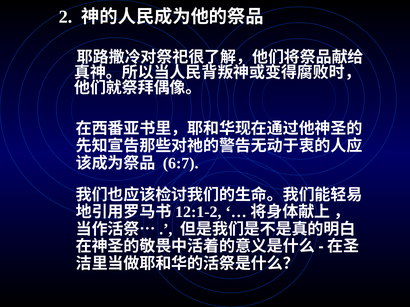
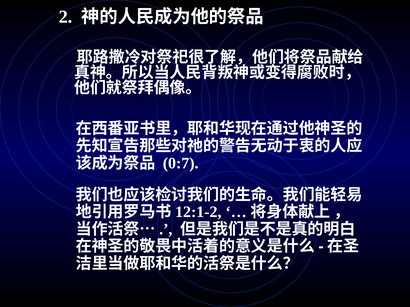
6:7: 6:7 -> 0:7 (181, 163)
